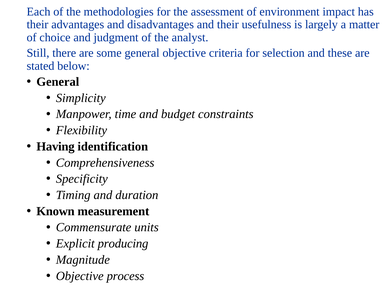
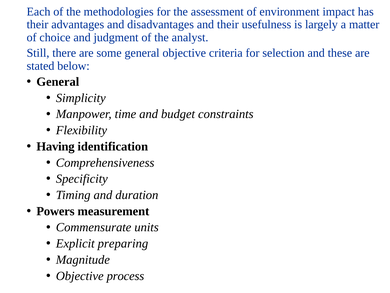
Known: Known -> Powers (55, 211)
producing: producing -> preparing (123, 243)
